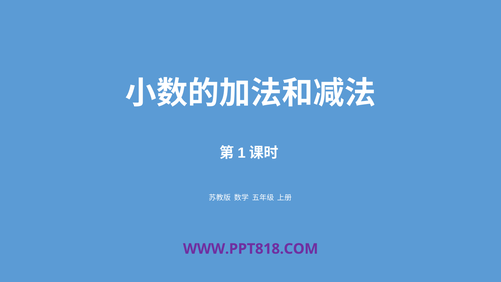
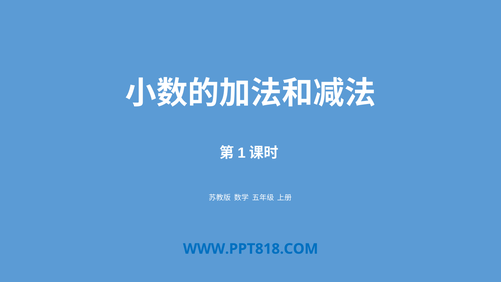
WWW.PPT818.COM colour: purple -> blue (251, 249)
